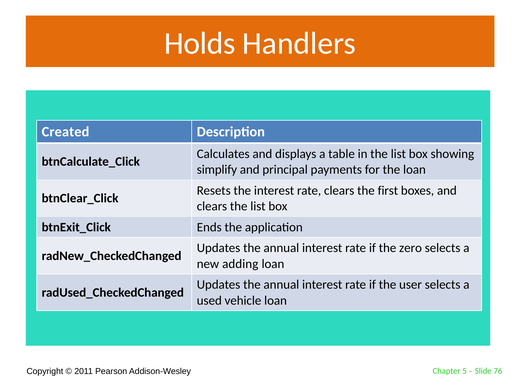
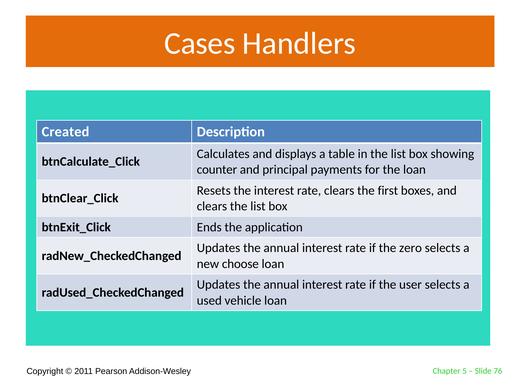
Holds: Holds -> Cases (200, 43)
simplify: simplify -> counter (217, 169)
adding: adding -> choose (240, 264)
